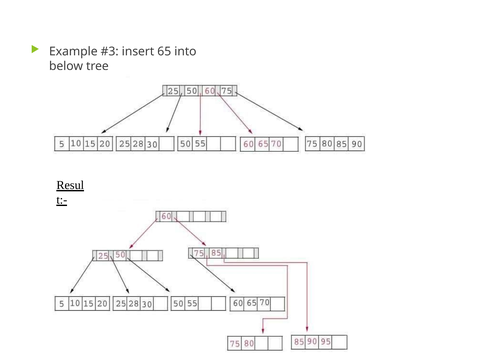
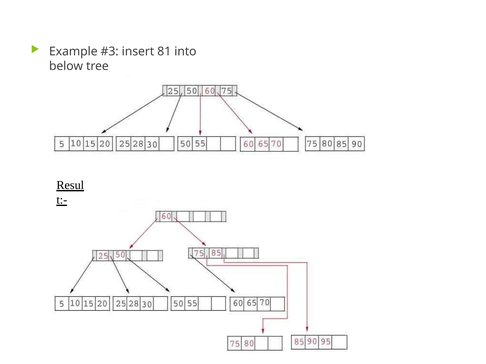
65: 65 -> 81 (164, 52)
